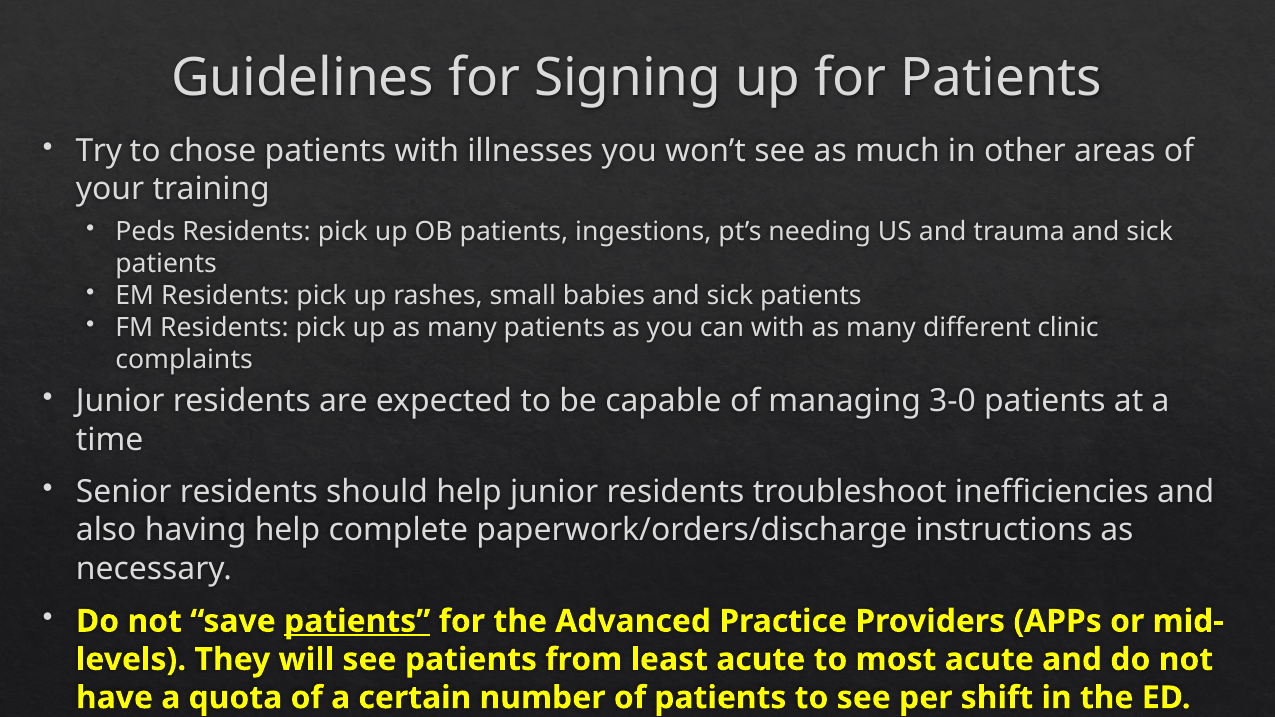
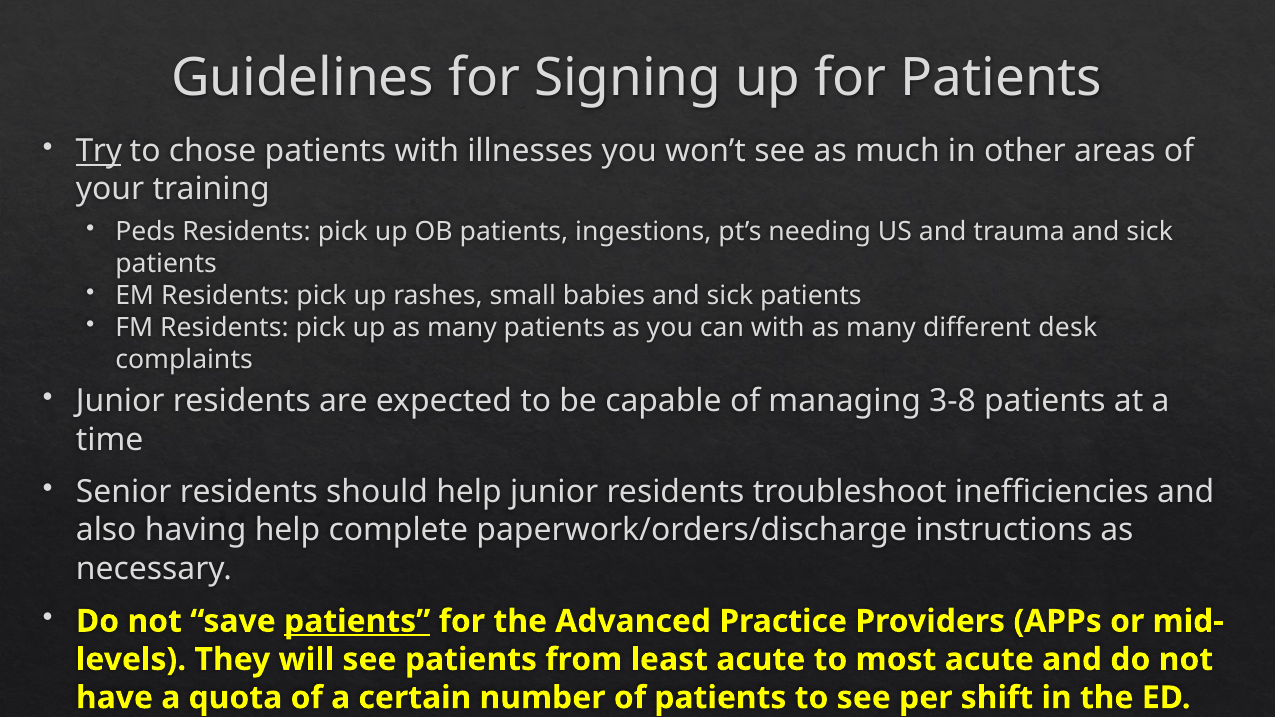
Try underline: none -> present (99, 151)
clinic: clinic -> desk (1068, 328)
3-0: 3-0 -> 3-8 (953, 401)
